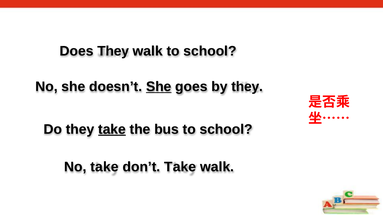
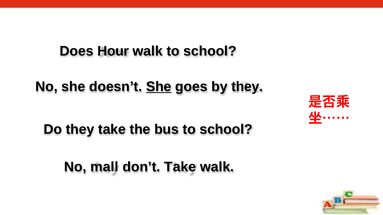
Does They: They -> Hour (113, 51)
take underline: present -> none (112, 130)
No take: take -> mall (104, 167)
